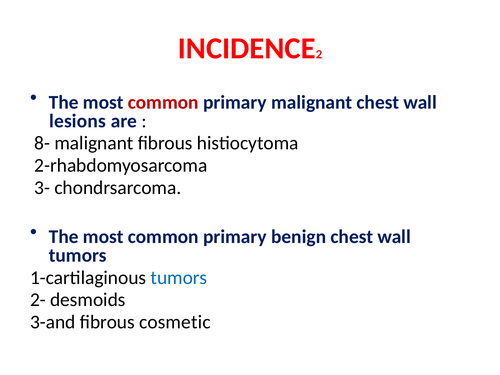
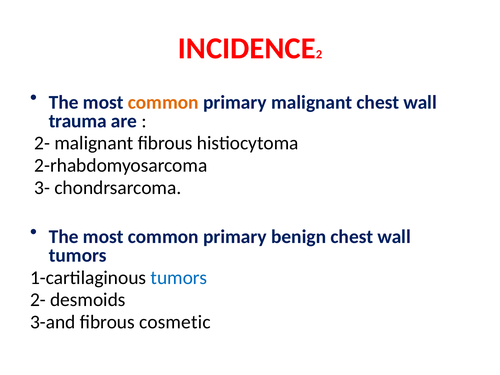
common colour: red -> orange (163, 102)
lesions: lesions -> trauma (78, 121)
8-: 8- -> 2- (42, 143)
